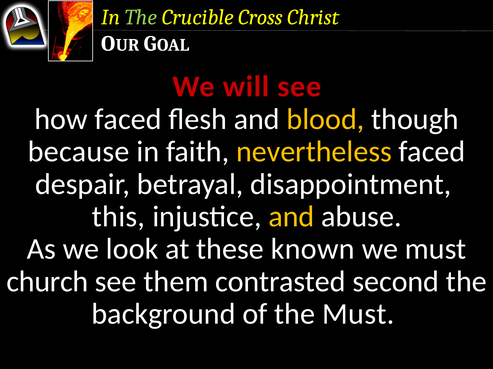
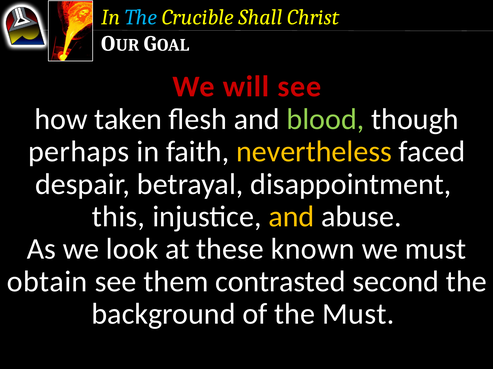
The colour: light green -> light blue (141, 17)
Cross: Cross -> Shall (260, 17)
how faced: faced -> taken (128, 119)
blood colour: yellow -> light green (325, 119)
because: because -> perhaps (79, 152)
church: church -> obtain (47, 282)
